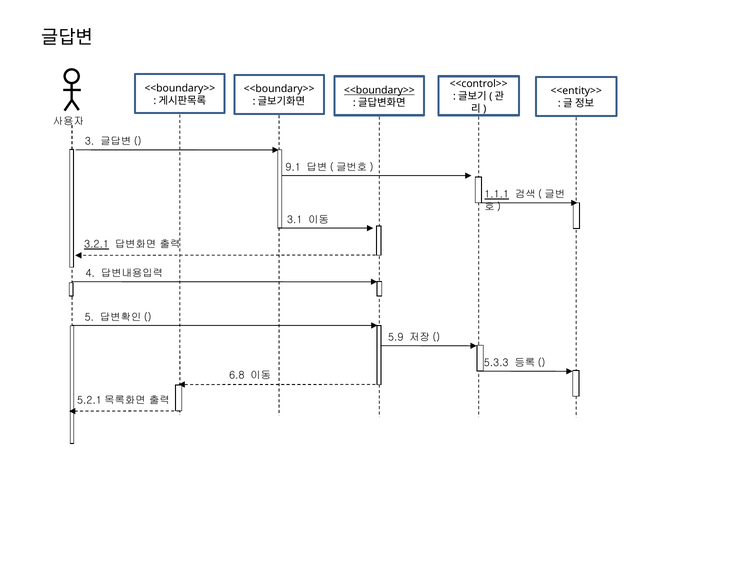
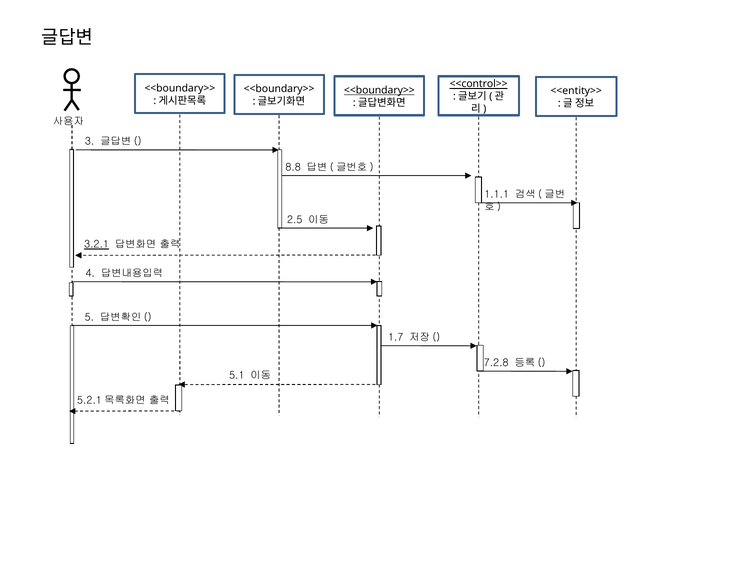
<<control>> underline: none -> present (479, 84)
9.1: 9.1 -> 8.8 (293, 167)
1.1.1 underline: present -> none (497, 194)
3.1: 3.1 -> 2.5 (295, 220)
5.9: 5.9 -> 1.7 (396, 337)
5.3.3: 5.3.3 -> 7.2.8 (496, 363)
6.8: 6.8 -> 5.1 (237, 375)
